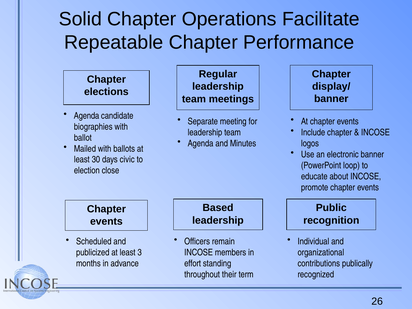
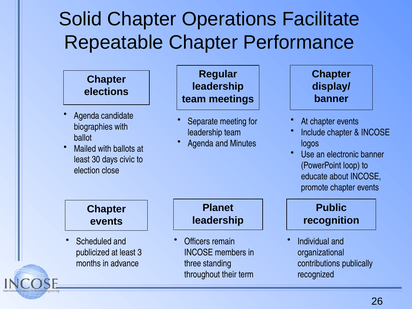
Based: Based -> Planet (218, 208)
effort: effort -> three (193, 263)
